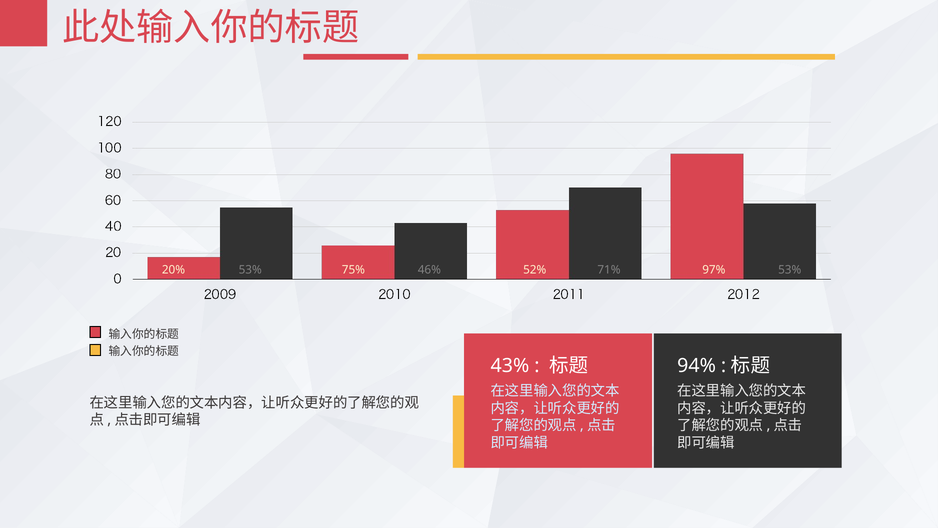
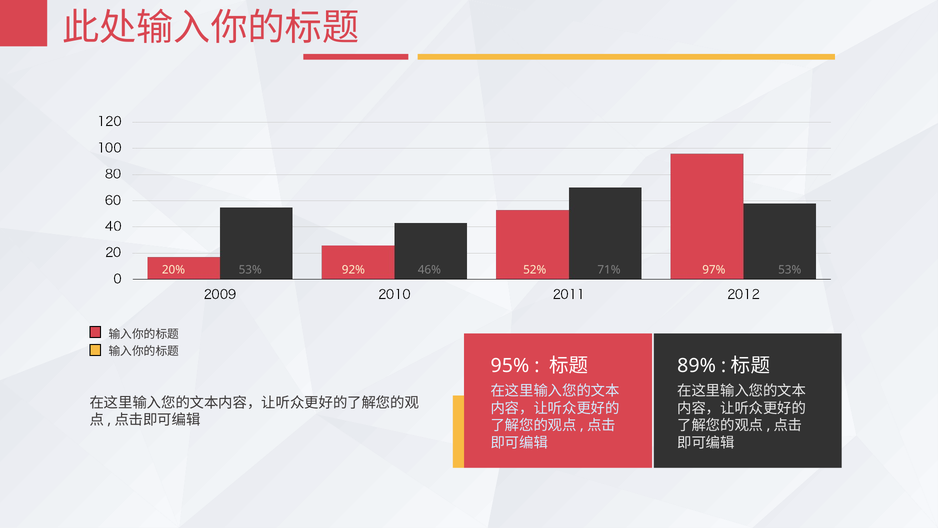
75%: 75% -> 92% (353, 270)
43%: 43% -> 95% (510, 366)
94%: 94% -> 89% (697, 366)
